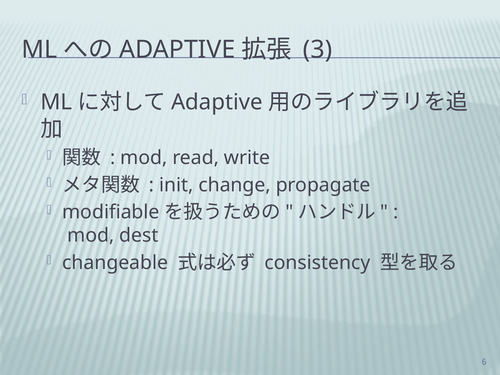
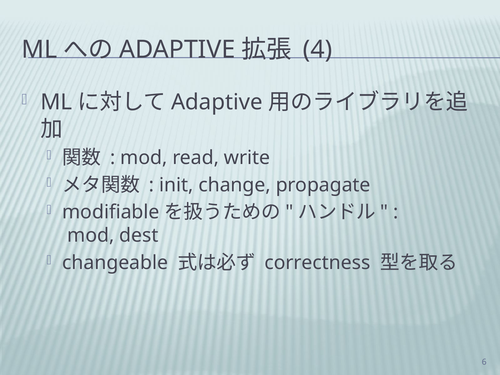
3: 3 -> 4 (318, 50)
consistency: consistency -> correctness (317, 263)
